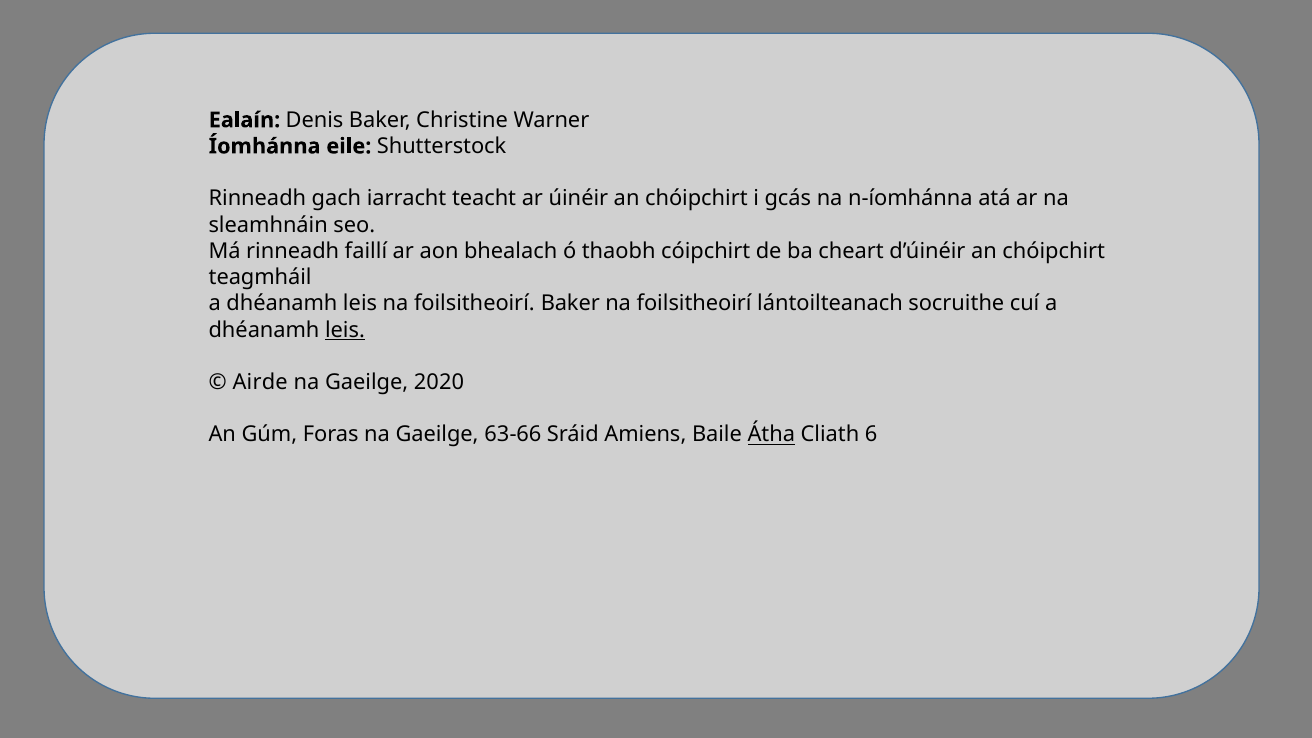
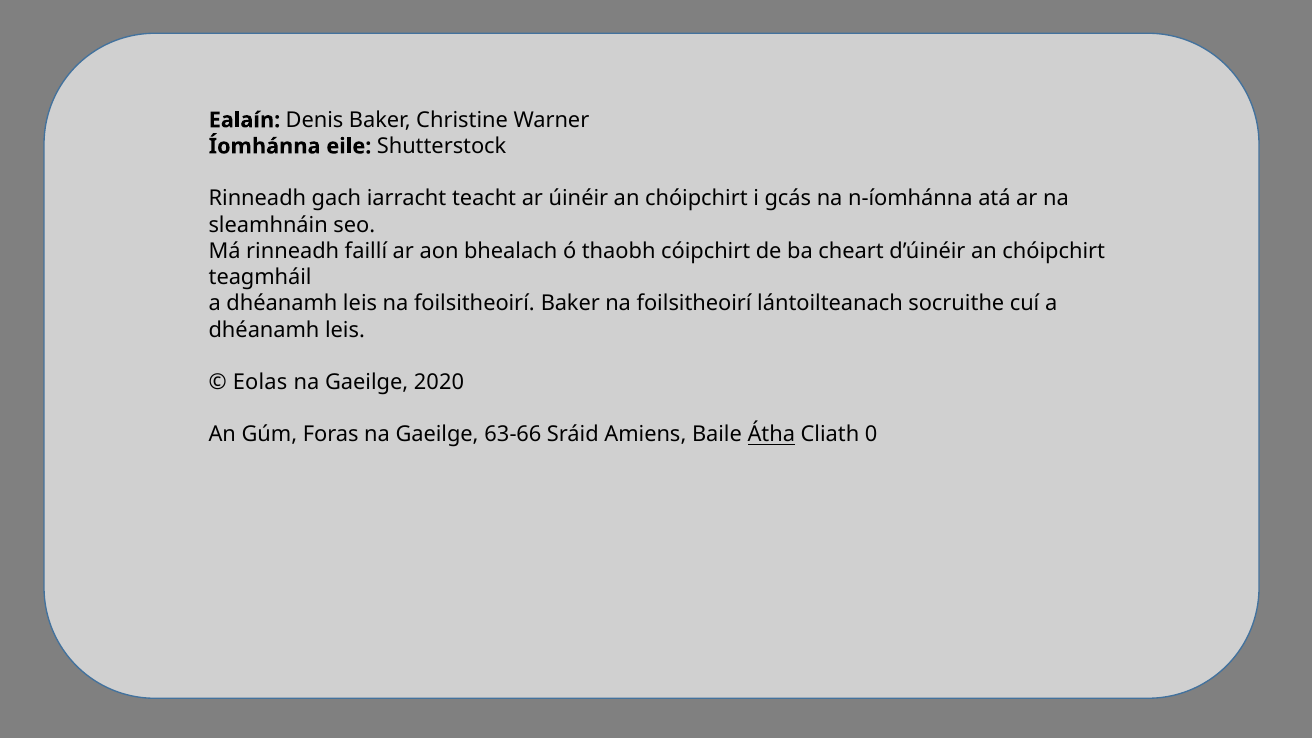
leis underline: present -> none (345, 330)
Airde: Airde -> Eolas (260, 382)
6: 6 -> 0 (871, 435)
